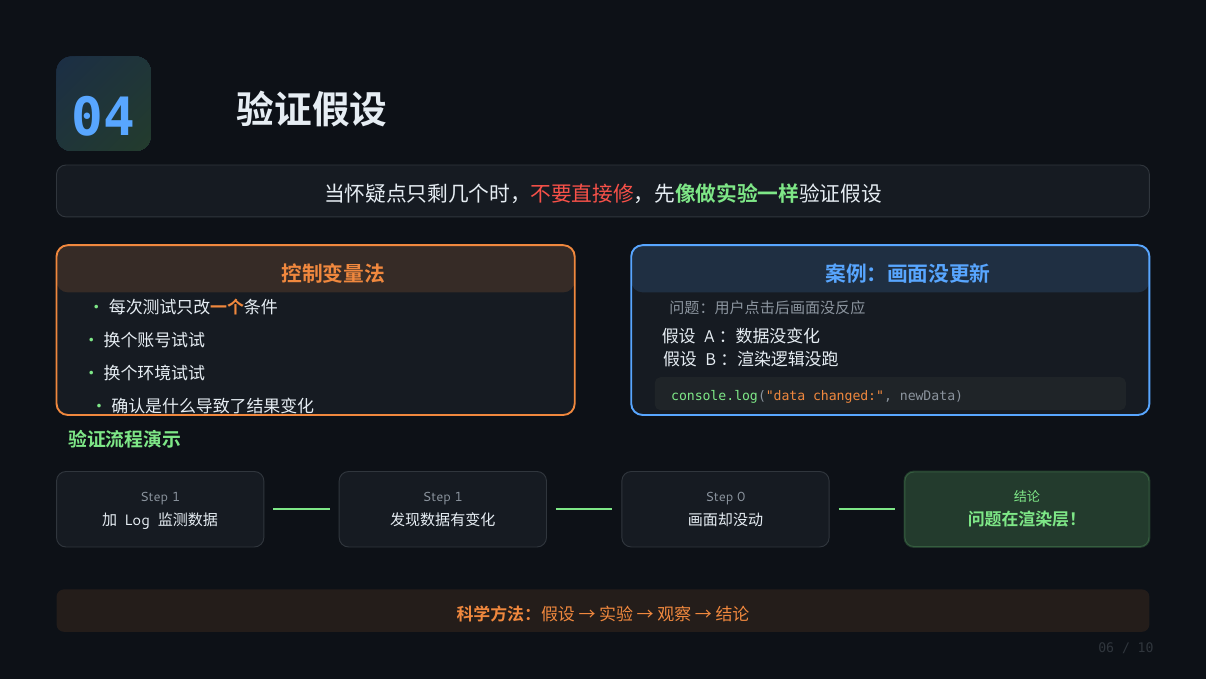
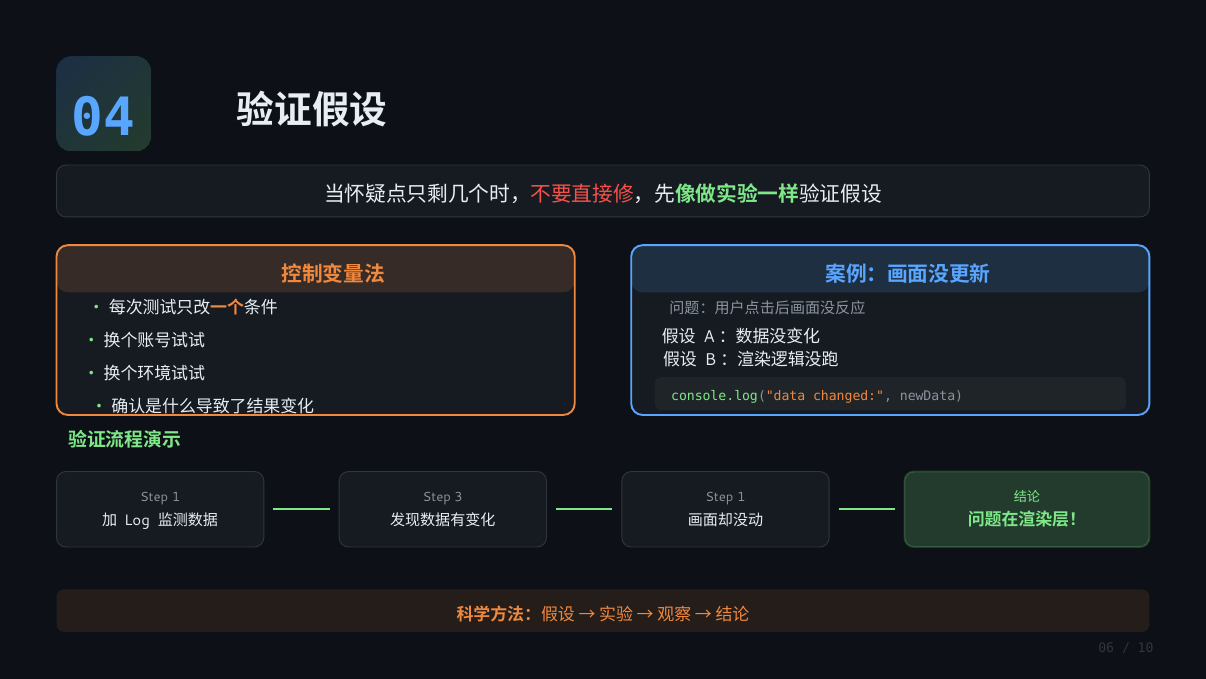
1: 1 -> 3 (459, 497)
0: 0 -> 1 (741, 497)
